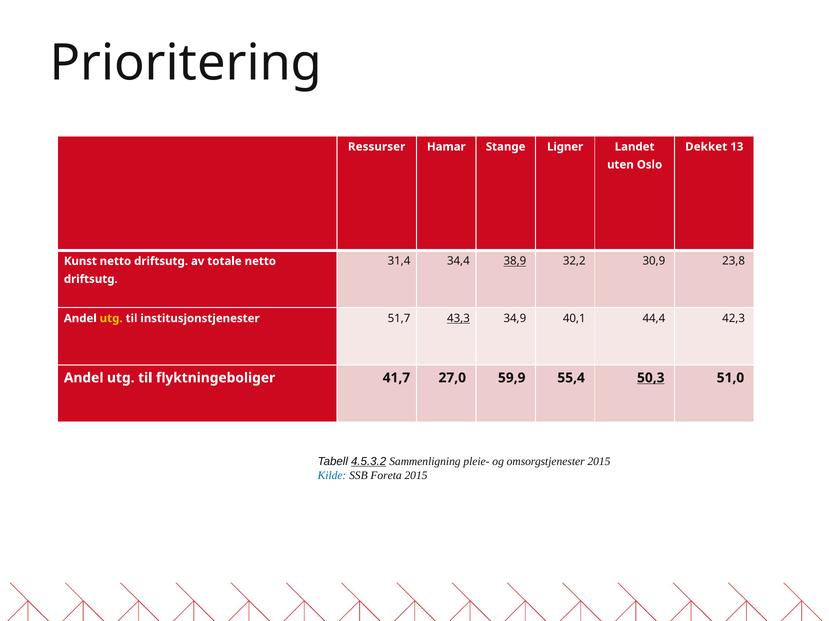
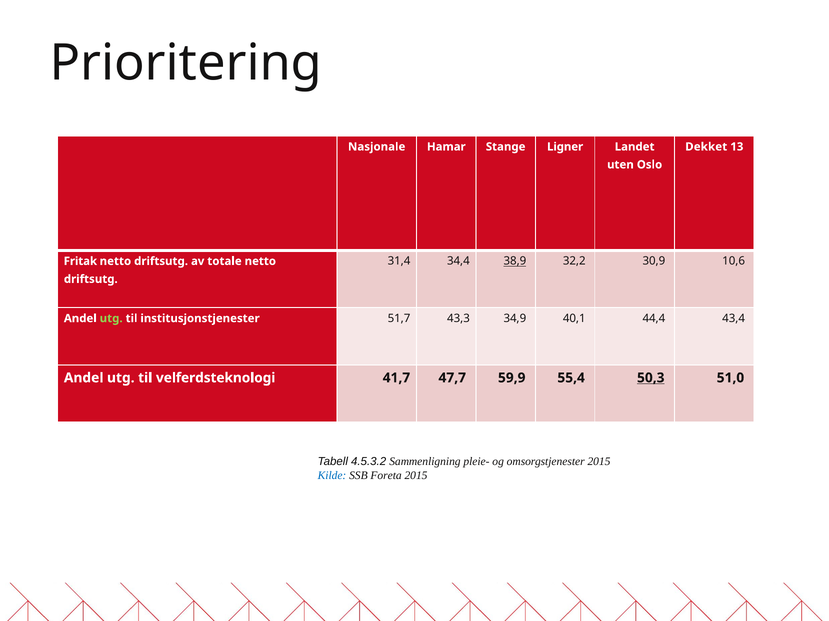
Ressurser: Ressurser -> Nasjonale (377, 147)
23,8: 23,8 -> 10,6 (734, 261)
Kunst: Kunst -> Fritak (80, 261)
utg colour: yellow -> light green (111, 319)
43,3 underline: present -> none (458, 319)
42,3: 42,3 -> 43,4 (734, 319)
flyktningeboliger: flyktningeboliger -> velferdsteknologi (216, 378)
27,0: 27,0 -> 47,7 (452, 378)
4.5.3.2 underline: present -> none (369, 462)
